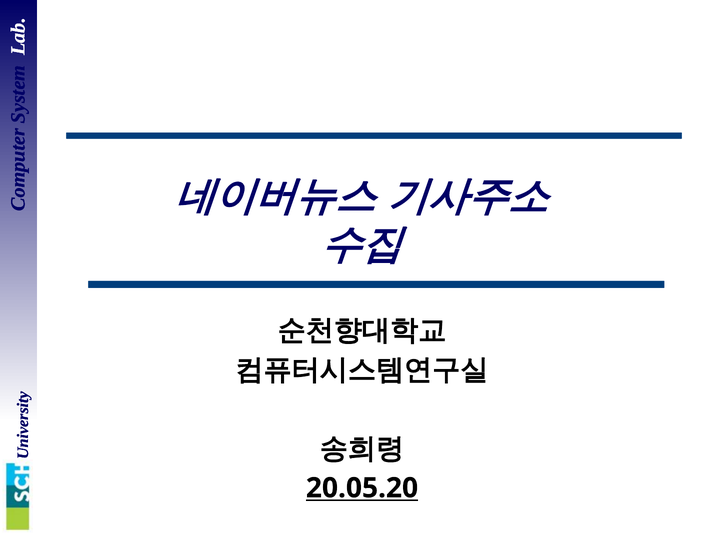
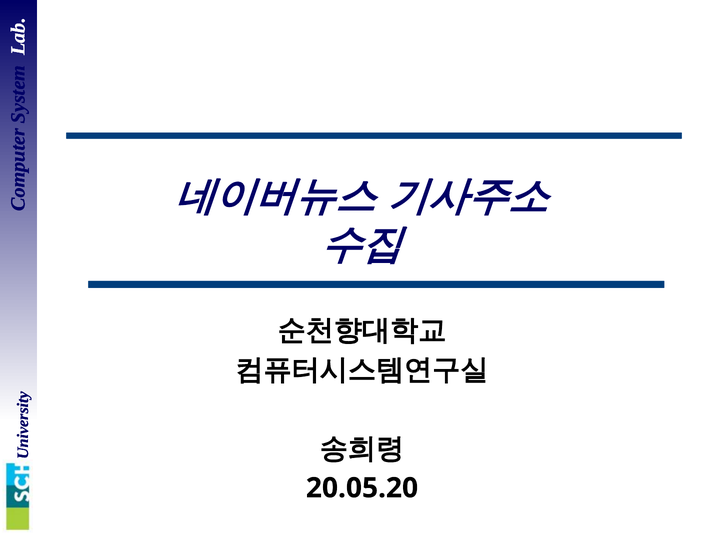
20.05.20 underline: present -> none (362, 488)
